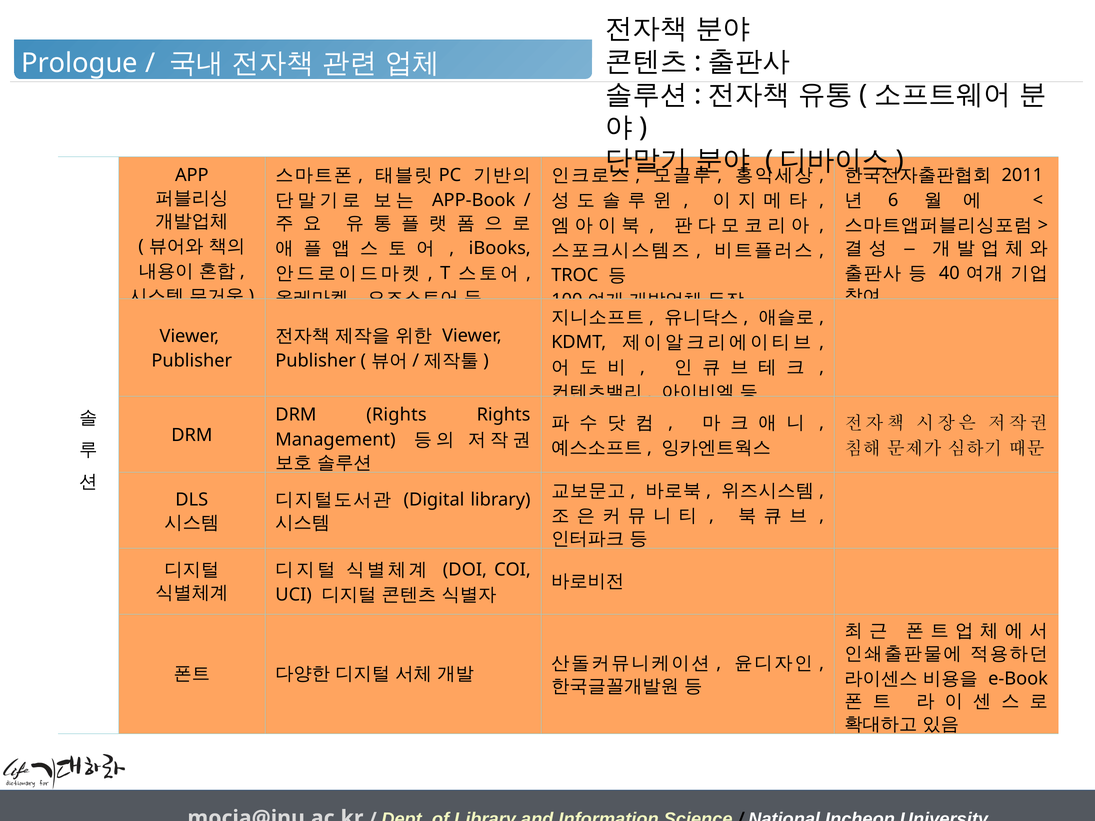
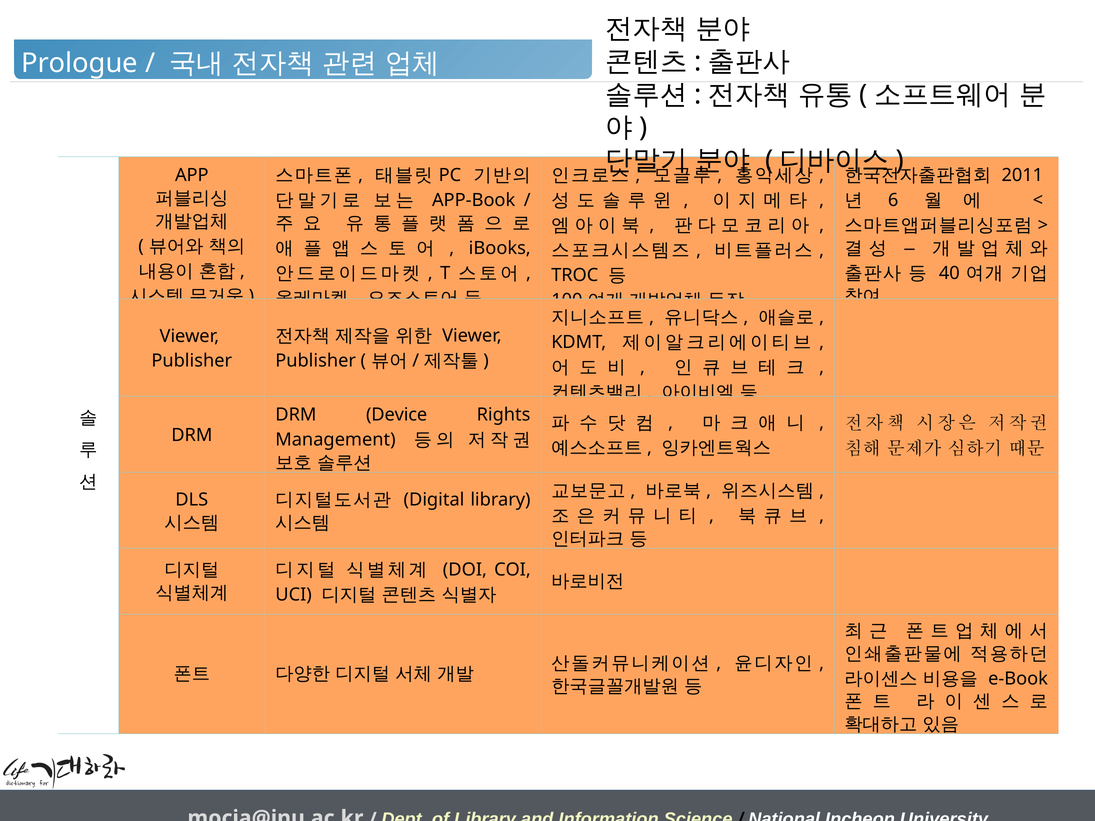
DRM Rights: Rights -> Device (397, 415)
